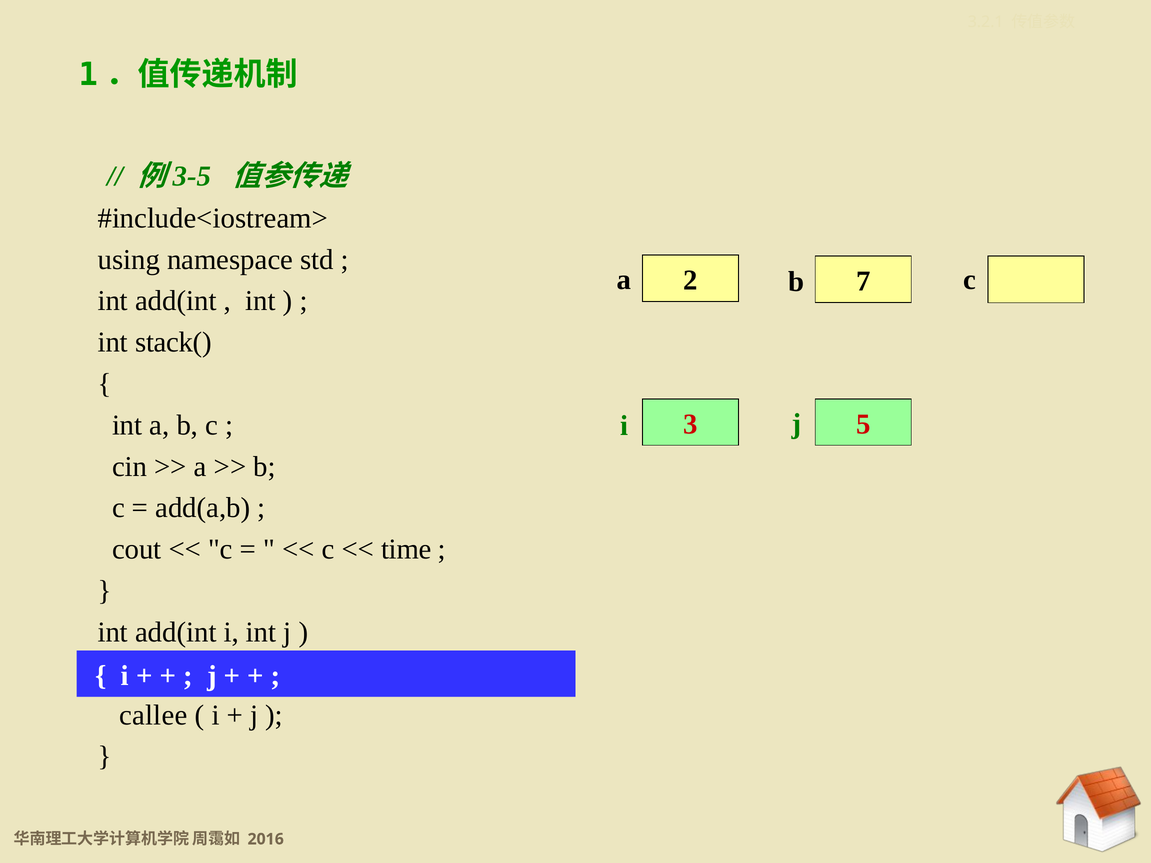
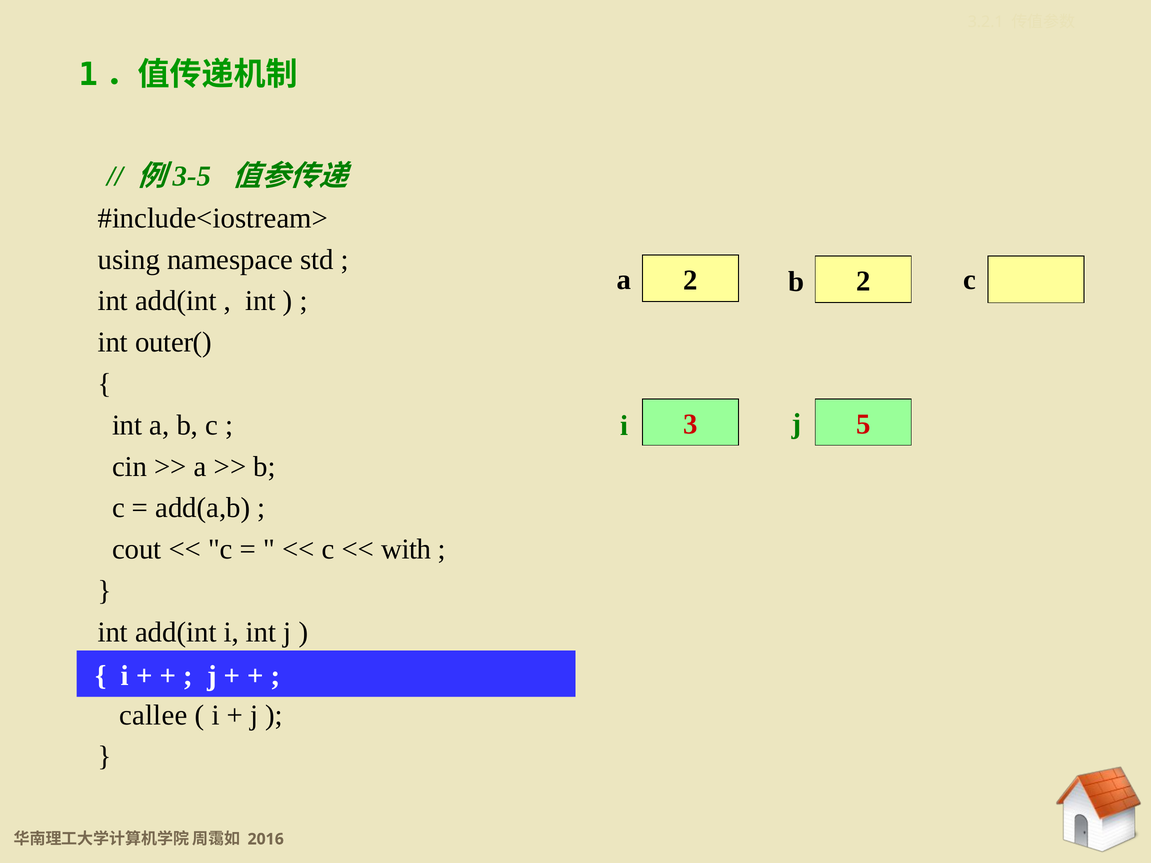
7: 7 -> 2 (863, 281)
stack(: stack( -> outer( (173, 342)
time: time -> with (406, 550)
